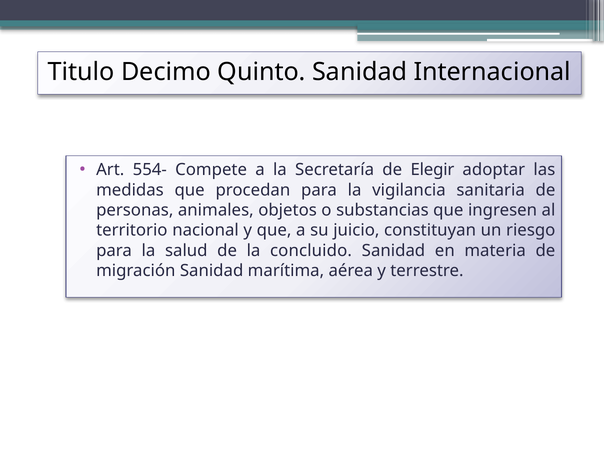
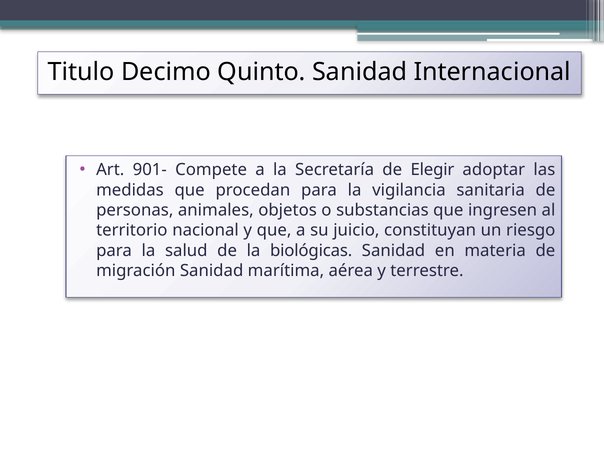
554-: 554- -> 901- (150, 170)
concluido: concluido -> biológicas (311, 250)
